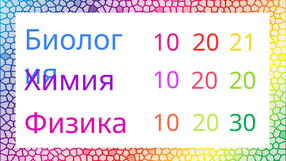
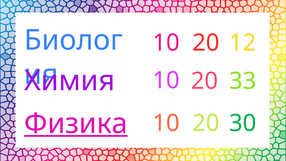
21: 21 -> 12 (243, 43)
20 20: 20 -> 33 (243, 81)
Физика underline: none -> present (76, 124)
